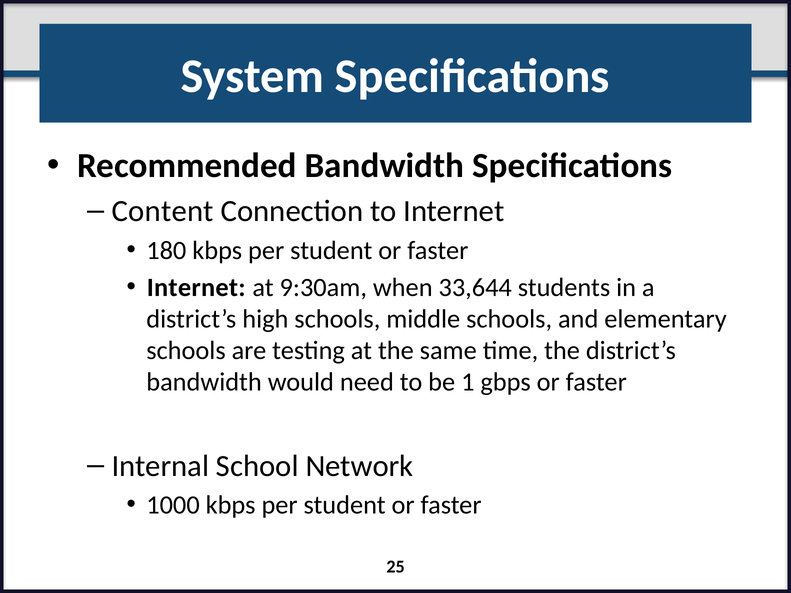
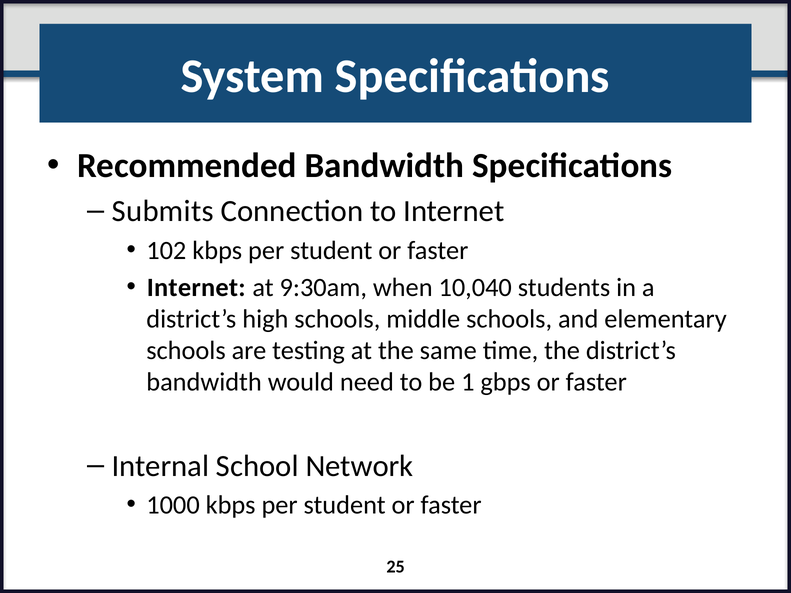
Content: Content -> Submits (163, 211)
180: 180 -> 102 (166, 251)
33,644: 33,644 -> 10,040 (475, 287)
